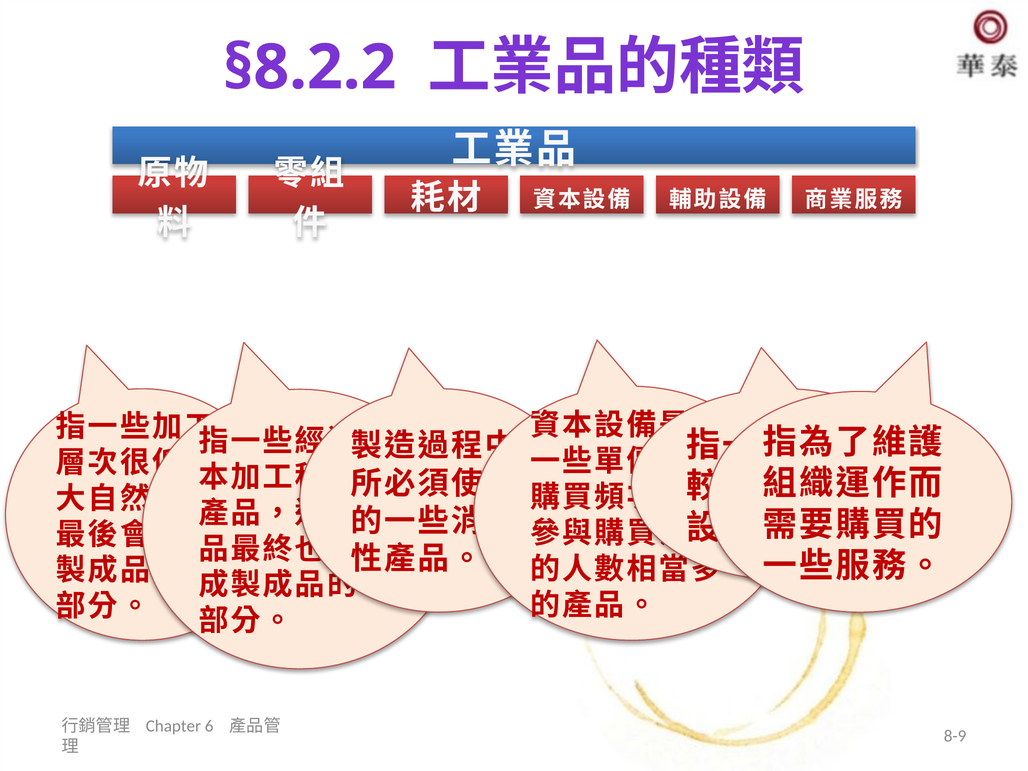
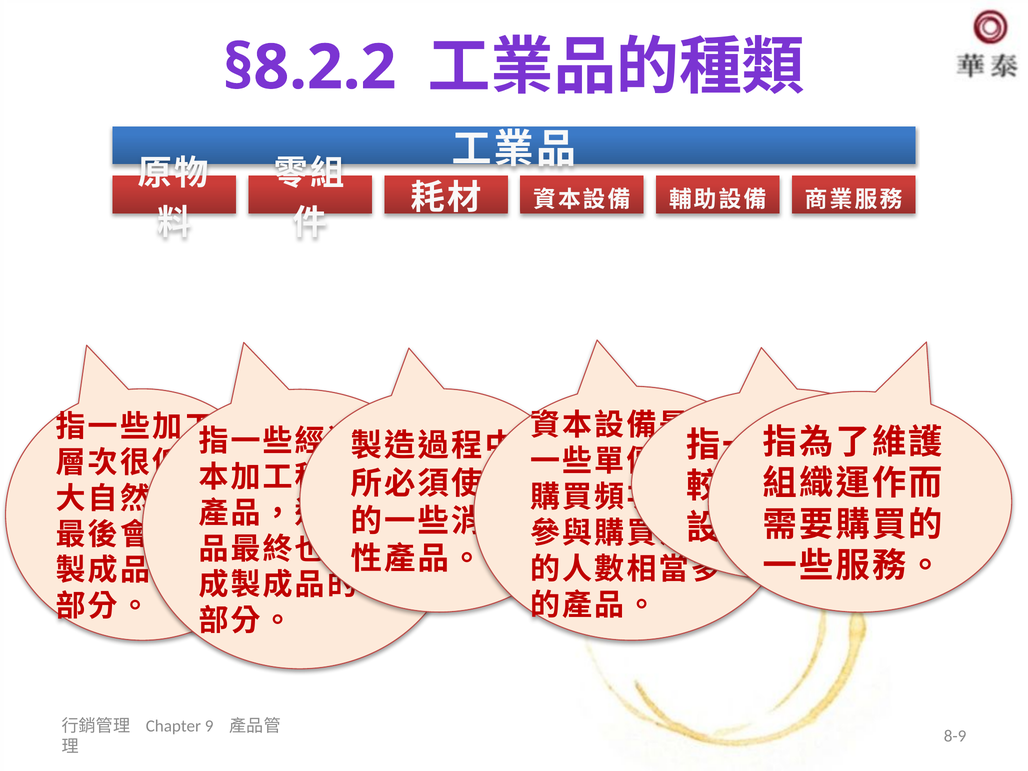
6: 6 -> 9 (209, 726)
